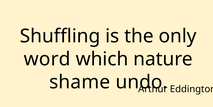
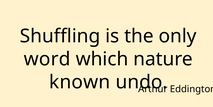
shame: shame -> known (80, 82)
